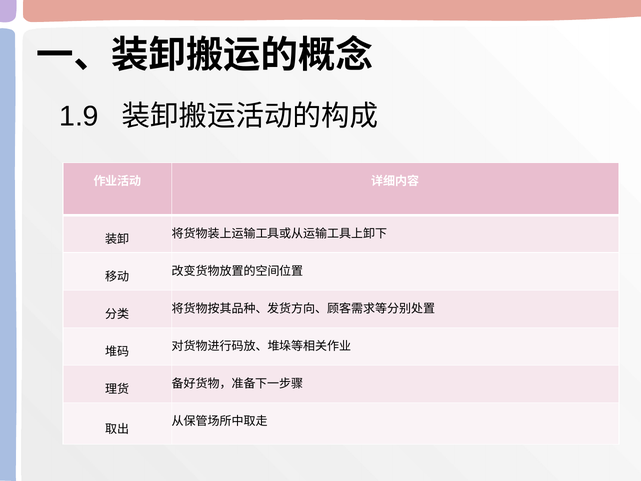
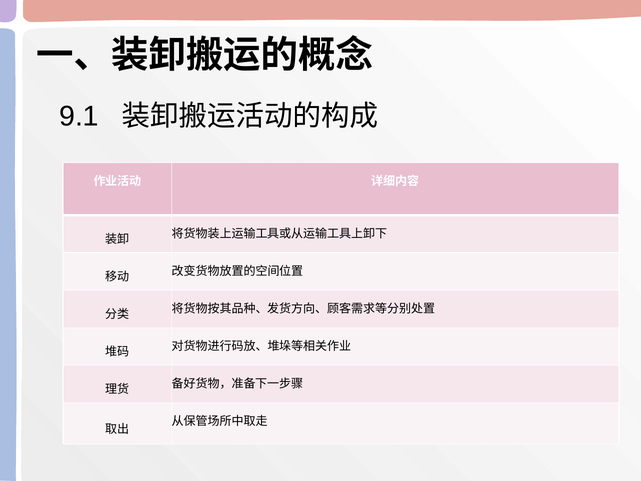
1.9: 1.9 -> 9.1 (79, 116)
